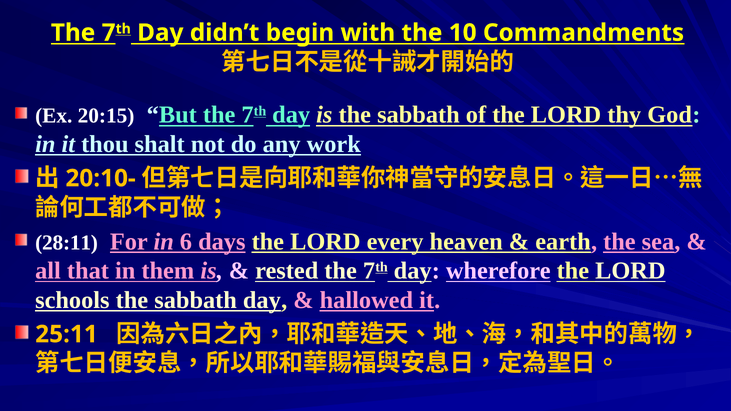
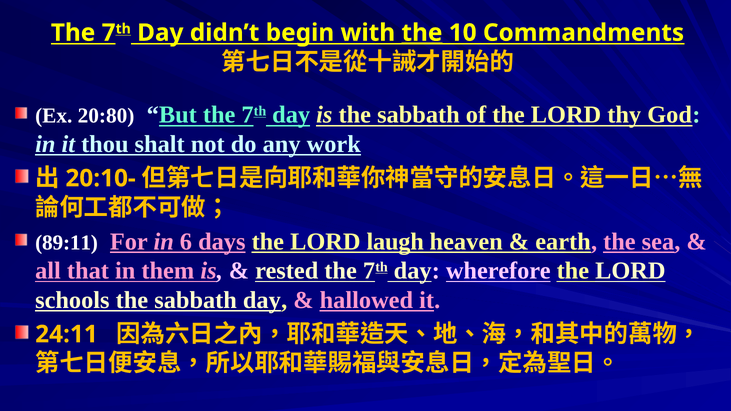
the underline: none -> present (422, 33)
20:15: 20:15 -> 20:80 (106, 116)
28:11: 28:11 -> 89:11 (67, 243)
every: every -> laugh (395, 242)
25:11: 25:11 -> 24:11 (66, 334)
